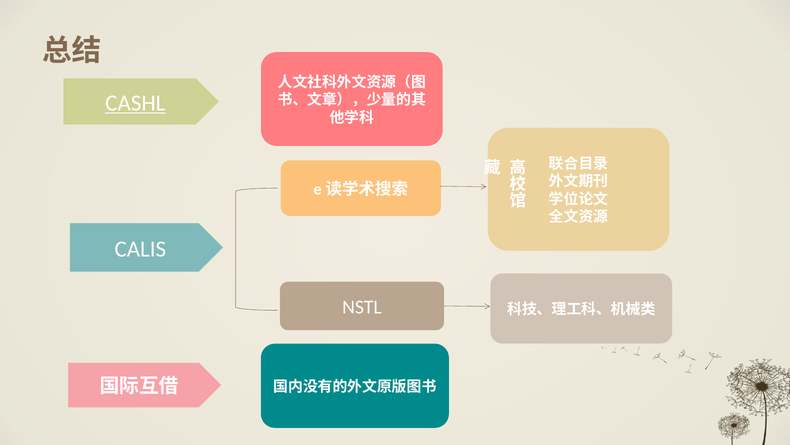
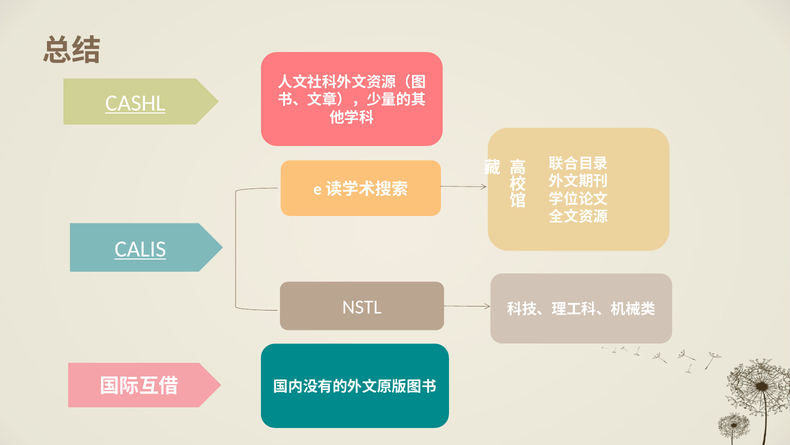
CALIS underline: none -> present (140, 249)
